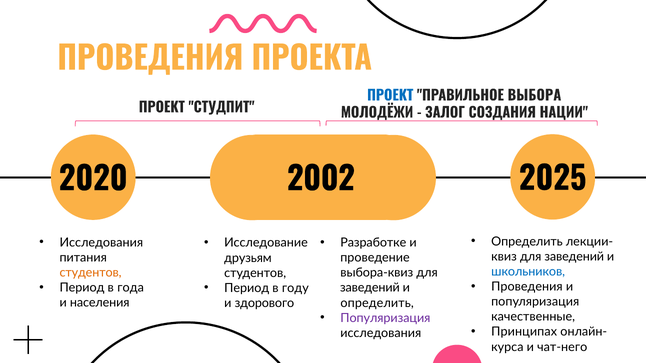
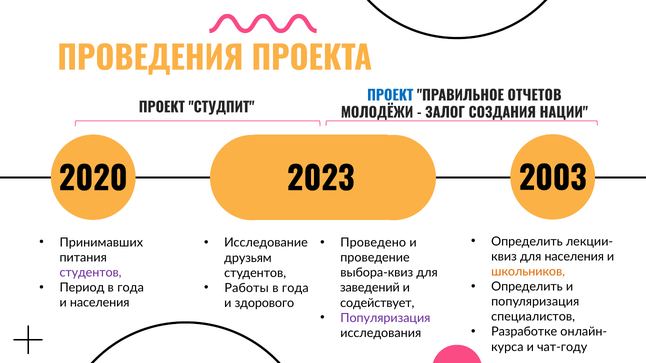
ВЫБОРА: ВЫБОРА -> ОТЧЕТОВ (534, 96)
2002: 2002 -> 2023 (321, 180)
2025: 2025 -> 2003 (553, 179)
Исследования: Исследования -> Принимавших (101, 243)
Разработке: Разработке -> Проведено (373, 243)
заведений: заведений -> населения (574, 257)
школьников colour: blue -> orange (528, 272)
студентов colour: orange -> purple (91, 273)
Проведения: Проведения -> Определить (527, 287)
Период: Период -> Работы (247, 288)
году: году -> года (295, 288)
определить: определить -> содействует (377, 303)
качественные: качественные -> специалистов (533, 317)
Принципах: Принципах -> Разработке (524, 332)
чат-него: чат-него -> чат-году (562, 347)
